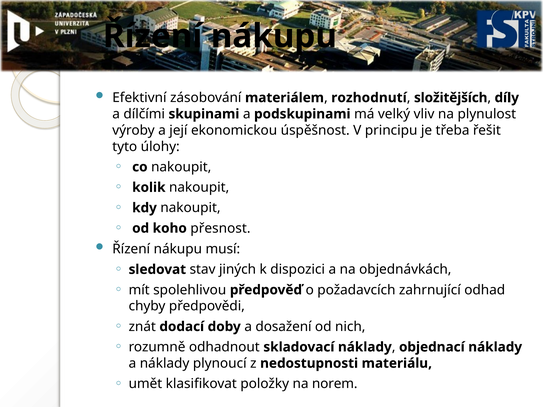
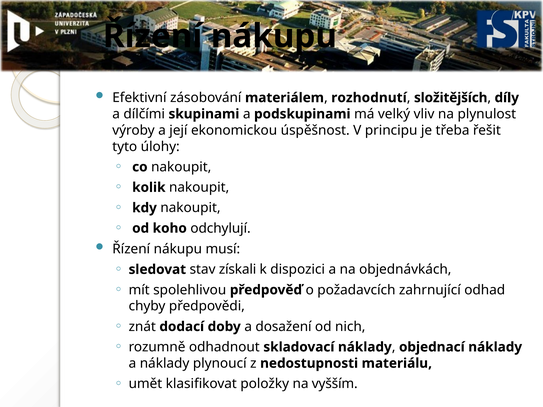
přesnost: přesnost -> odchylují (221, 228)
jiných: jiných -> získali (238, 270)
norem: norem -> vyšším (335, 384)
